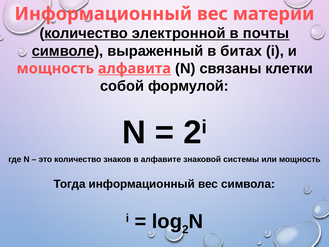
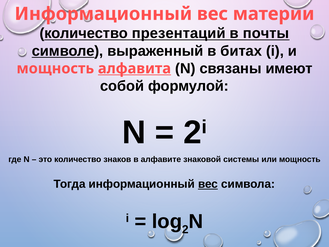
электронной: электронной -> презентаций (179, 33)
клетки: клетки -> имеют (289, 68)
вес underline: none -> present (208, 184)
